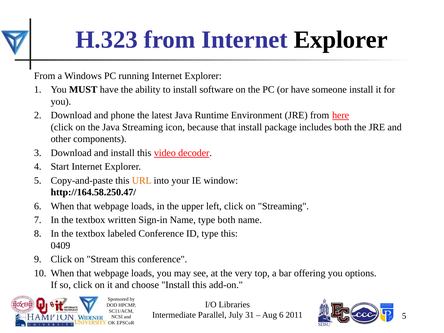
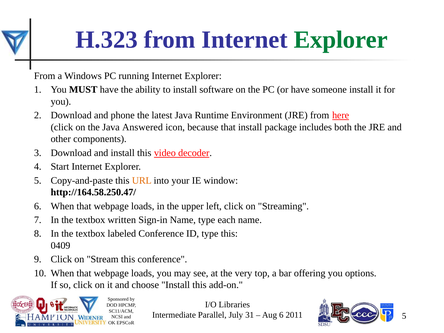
Explorer colour: black -> green (341, 40)
Java Streaming: Streaming -> Answered (143, 127)
type both: both -> each (227, 220)
